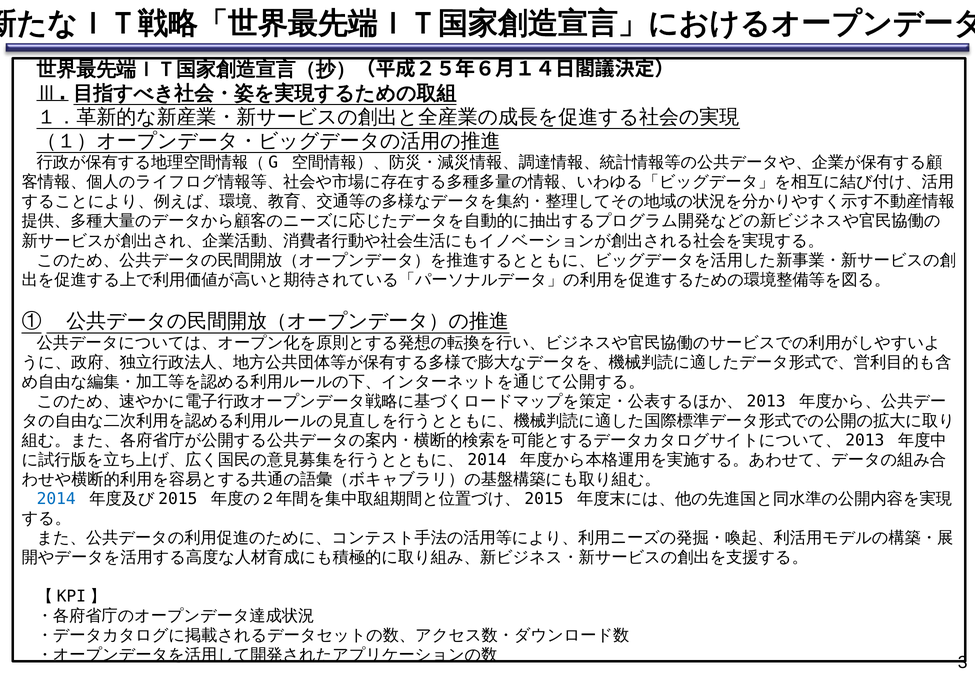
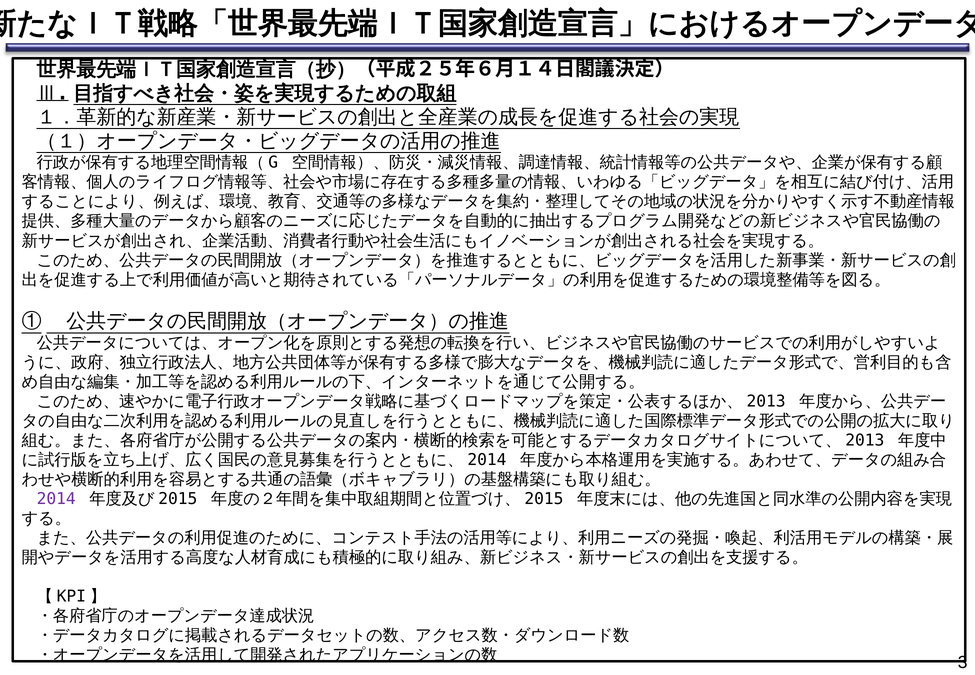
2014 colour: blue -> purple (56, 499)
